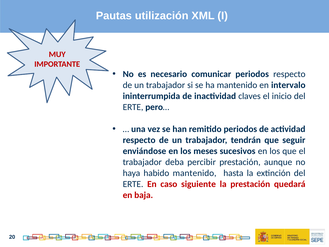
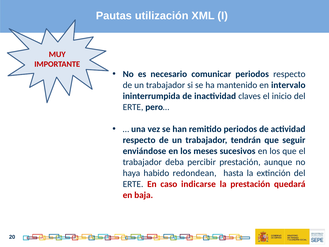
habido mantenido: mantenido -> redondean (195, 173)
siguiente: siguiente -> indicarse (198, 184)
